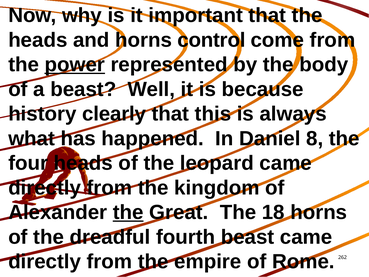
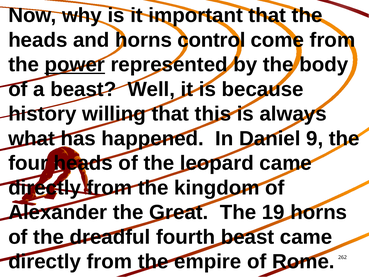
clearly: clearly -> willing (114, 114)
8: 8 -> 9 (315, 138)
the underline: present -> none (128, 212)
18: 18 -> 19 (273, 212)
